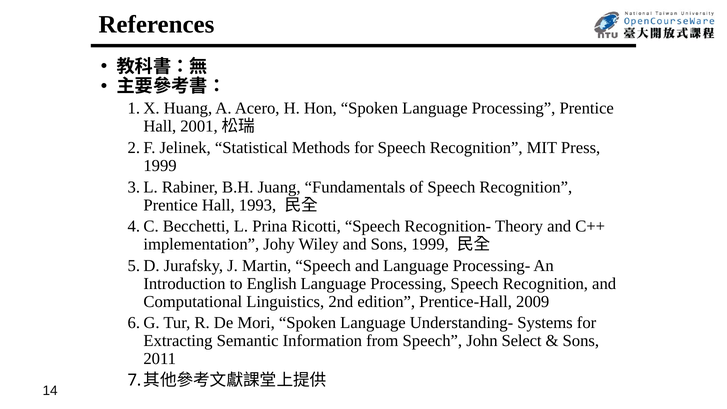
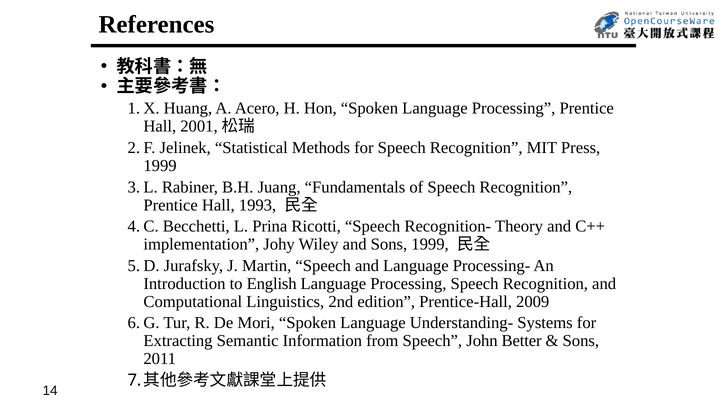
Select: Select -> Better (522, 341)
